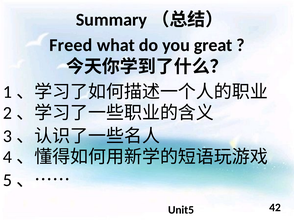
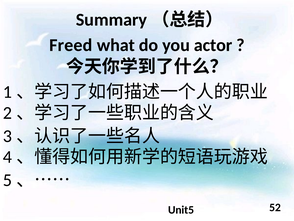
great: great -> actor (213, 45)
42: 42 -> 52 (275, 207)
